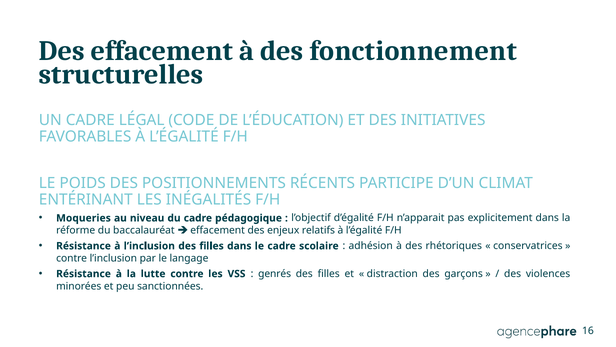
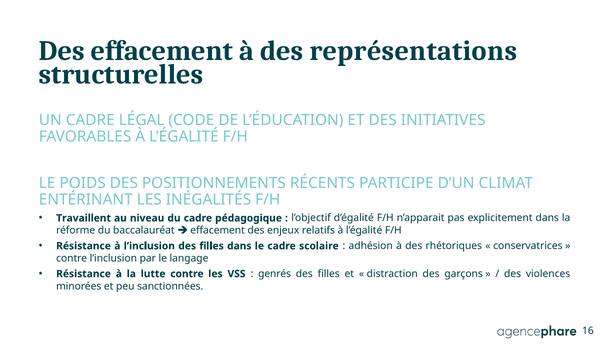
fonctionnement: fonctionnement -> représentations (413, 51)
Moqueries: Moqueries -> Travaillent (84, 218)
